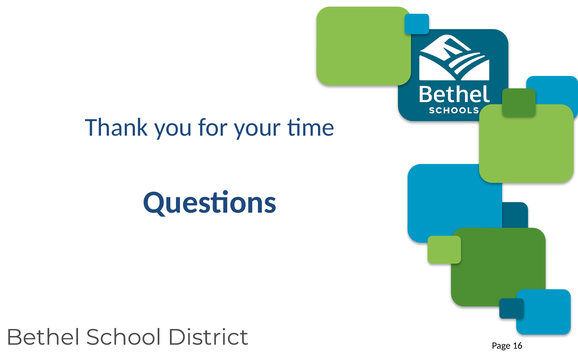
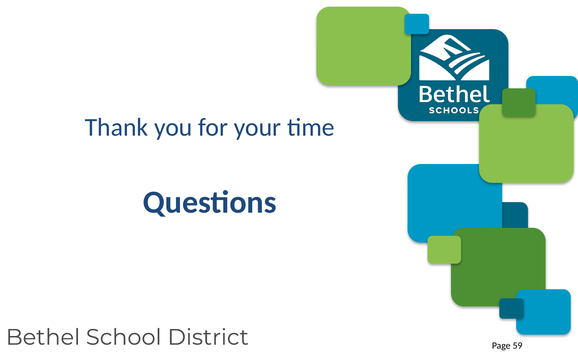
16: 16 -> 59 (518, 346)
